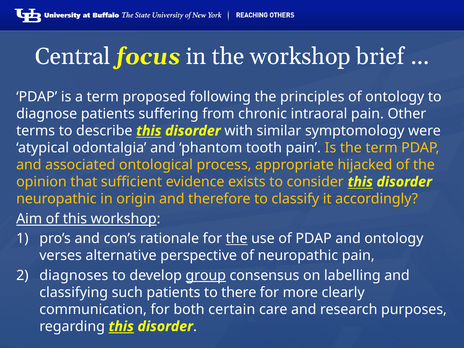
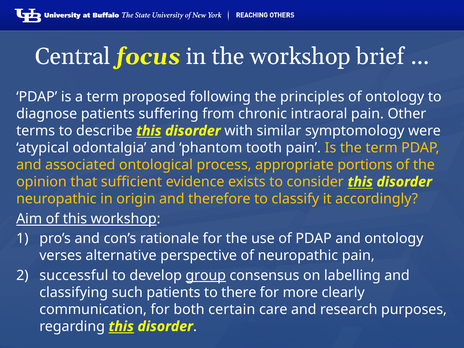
hijacked: hijacked -> portions (365, 165)
the underline: present -> none (237, 239)
diagnoses: diagnoses -> successful (74, 275)
